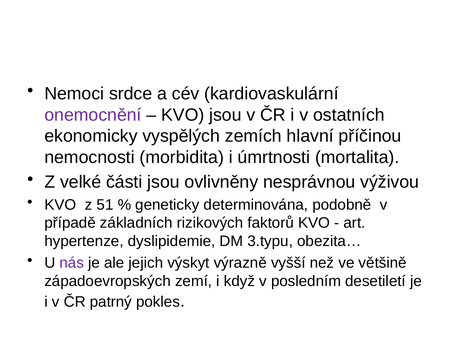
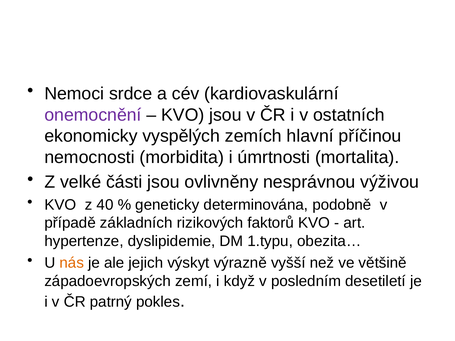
51: 51 -> 40 (105, 205)
3.typu: 3.typu -> 1.typu (270, 241)
nás colour: purple -> orange (72, 263)
